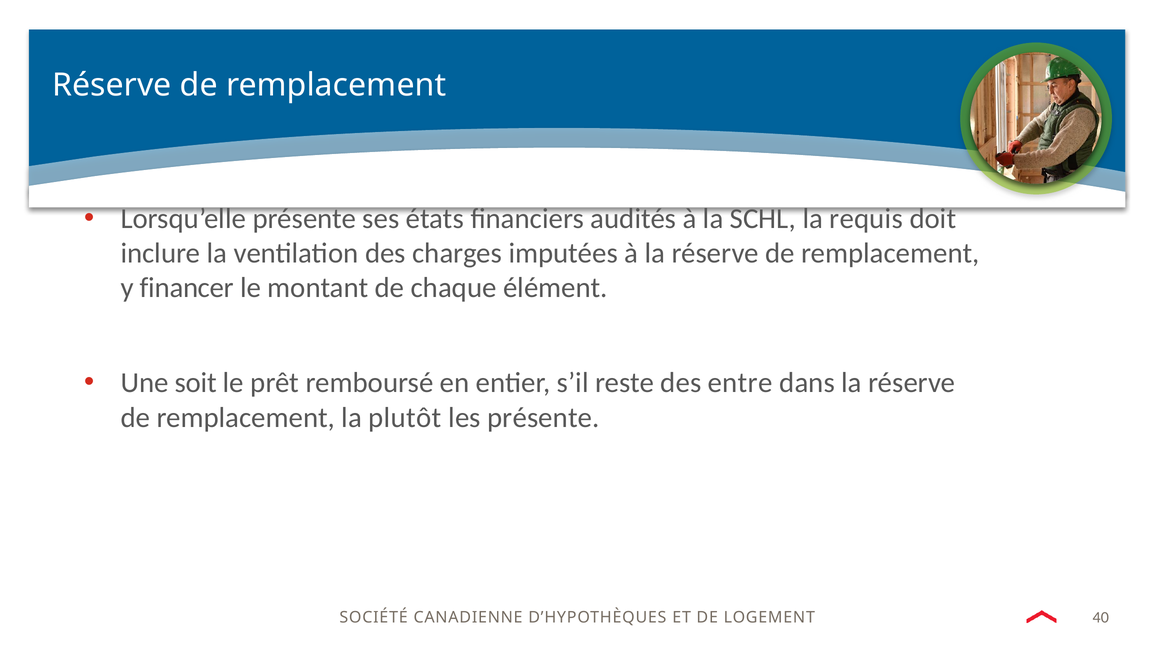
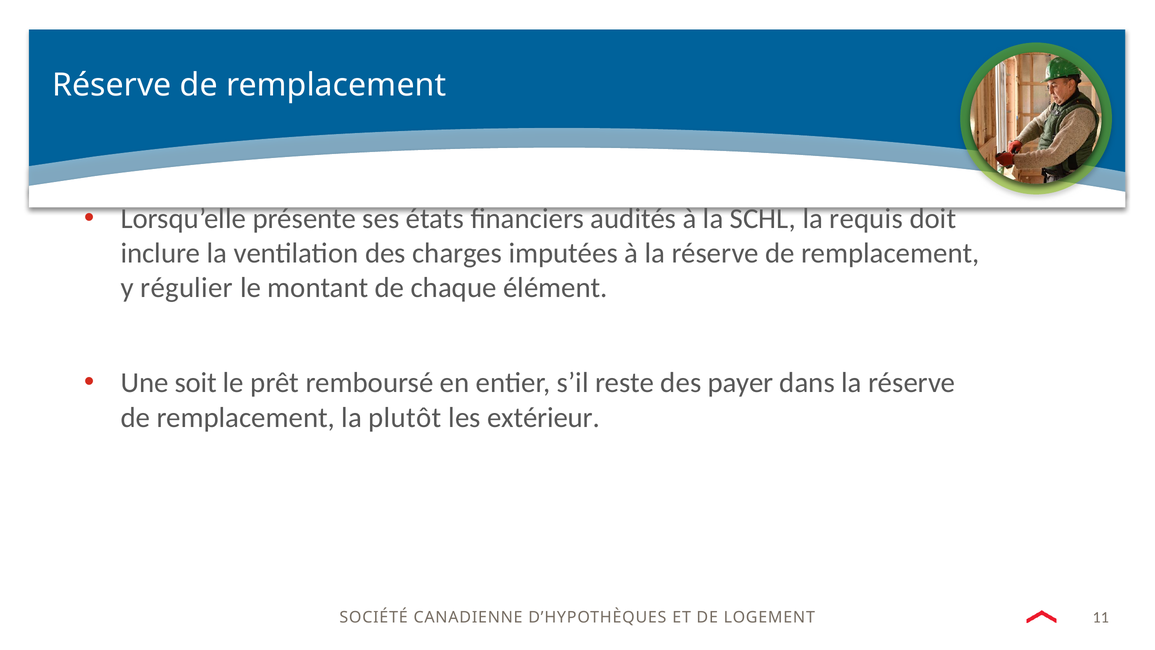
financer: financer -> régulier (187, 288)
entre: entre -> payer (740, 383)
les présente: présente -> extérieur (544, 417)
40: 40 -> 11 (1101, 617)
